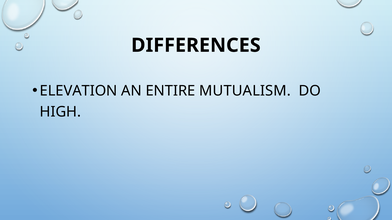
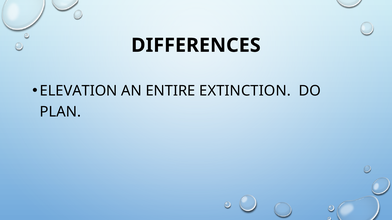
MUTUALISM: MUTUALISM -> EXTINCTION (245, 91)
HIGH: HIGH -> PLAN (60, 112)
